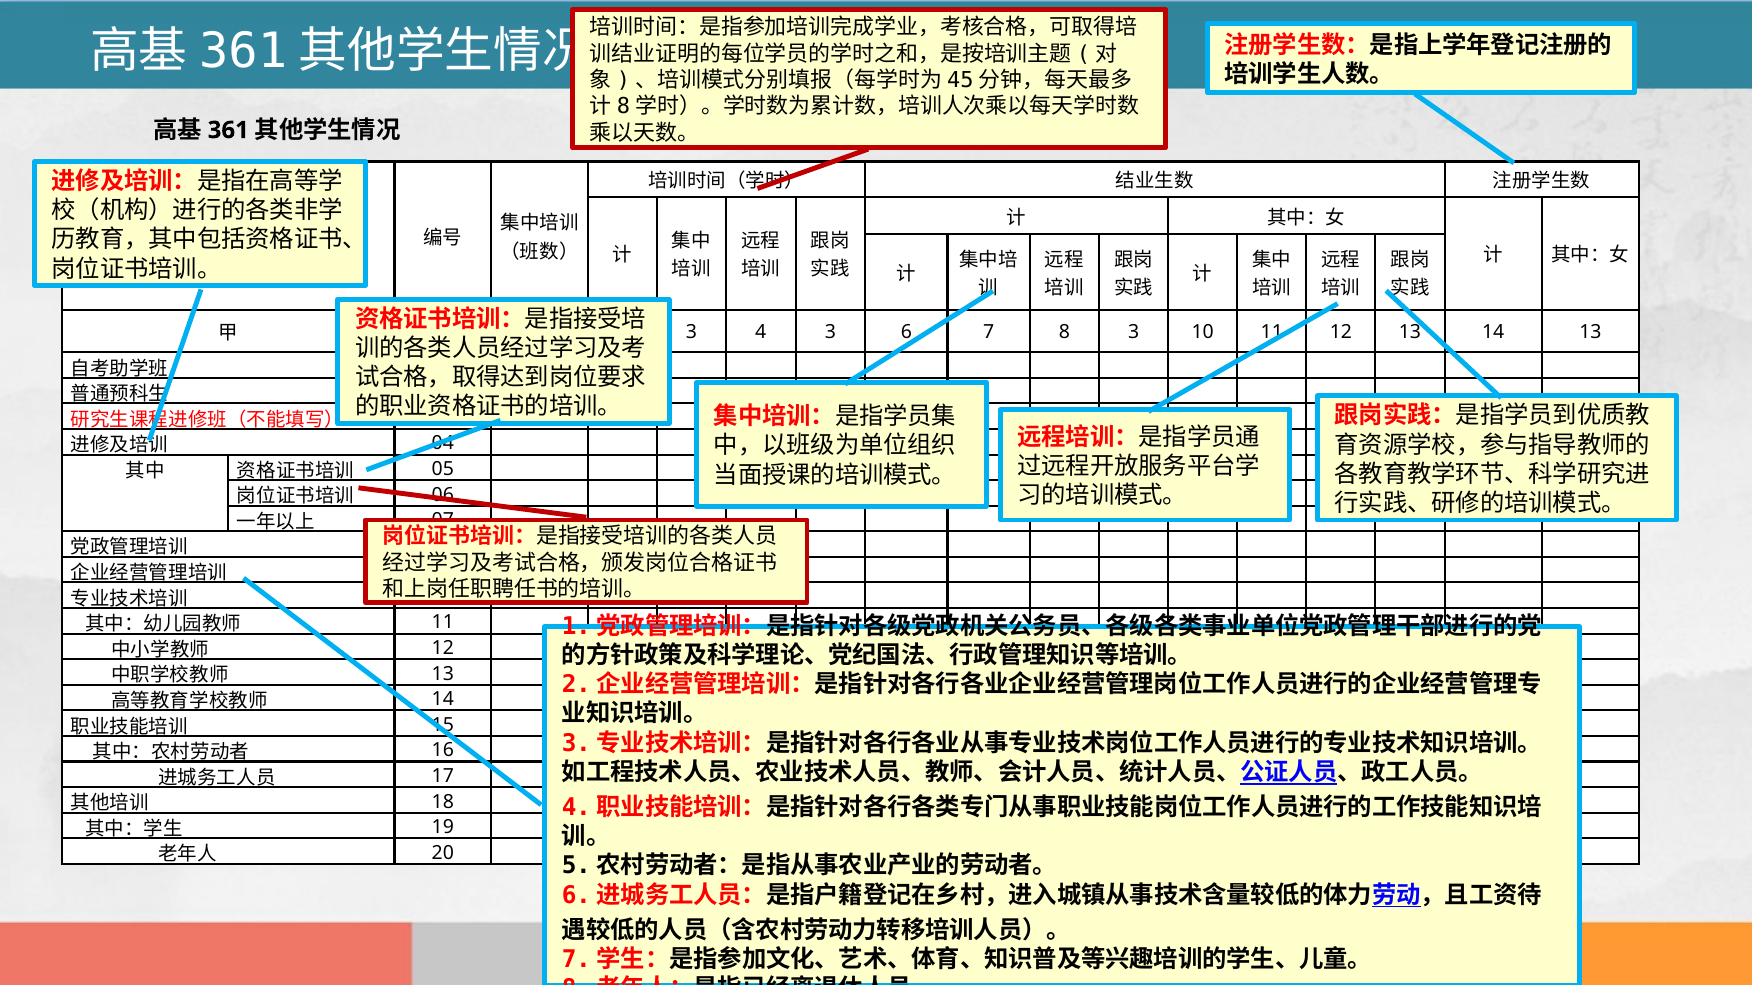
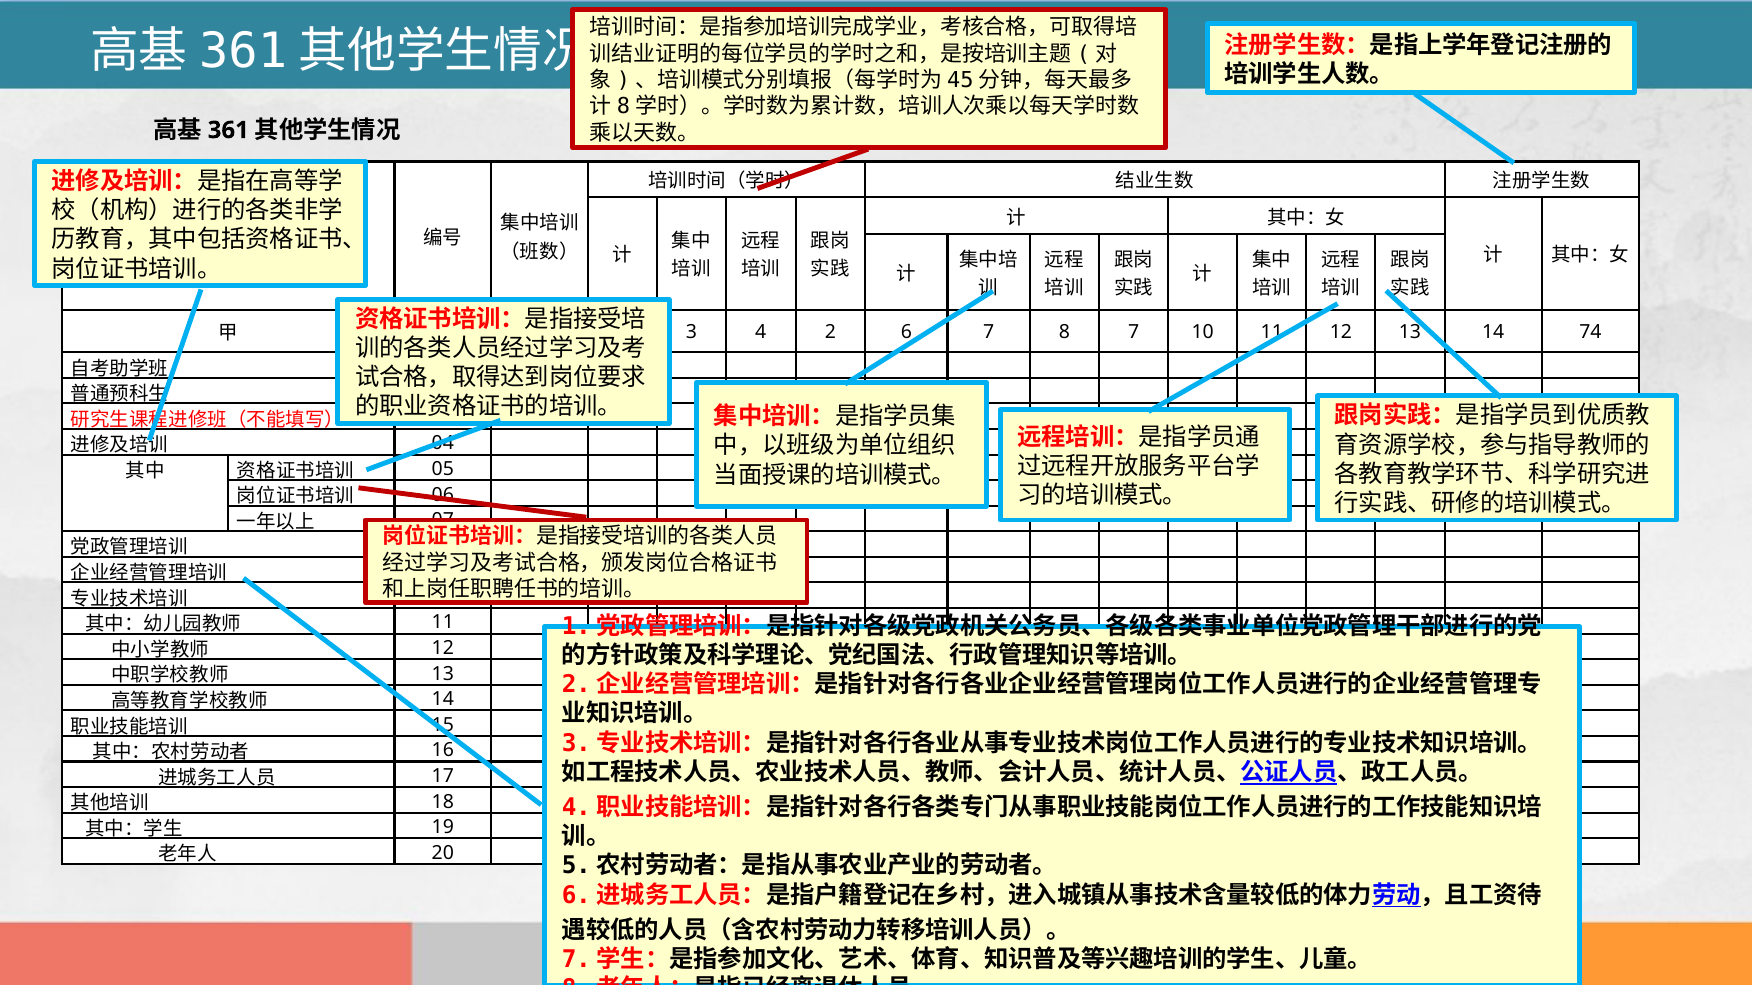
4 3: 3 -> 2 (830, 332)
8 3: 3 -> 7 (1134, 332)
14 13: 13 -> 74 (1590, 332)
